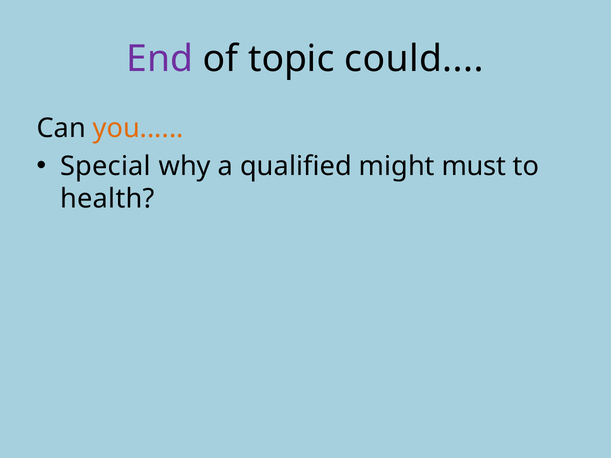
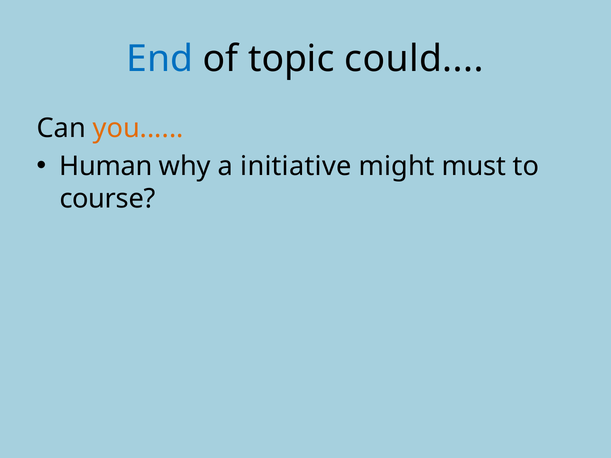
End colour: purple -> blue (160, 59)
Special: Special -> Human (106, 166)
qualified: qualified -> initiative (296, 166)
health: health -> course (108, 199)
